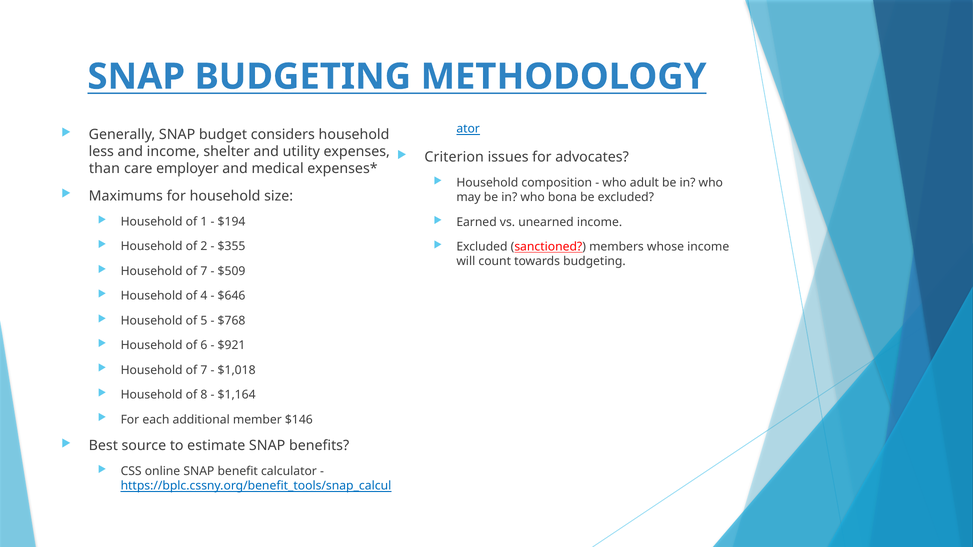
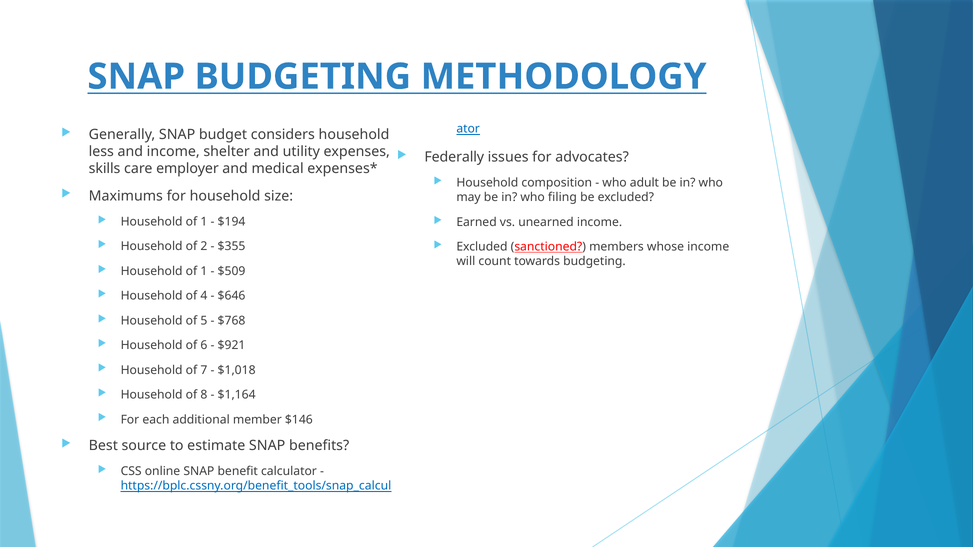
Criterion: Criterion -> Federally (454, 157)
than: than -> skills (105, 169)
bona: bona -> filing (562, 197)
7: 7 -> 1 (204, 271)
